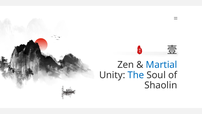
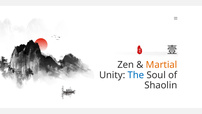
Martial colour: blue -> orange (162, 65)
